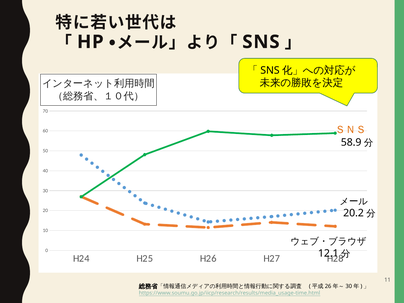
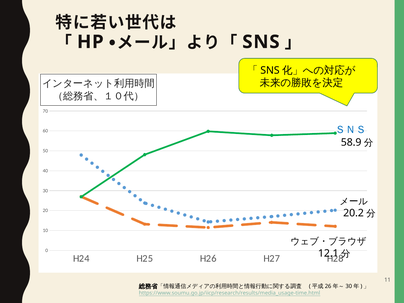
ＳＮＳ colour: orange -> blue (351, 130)
